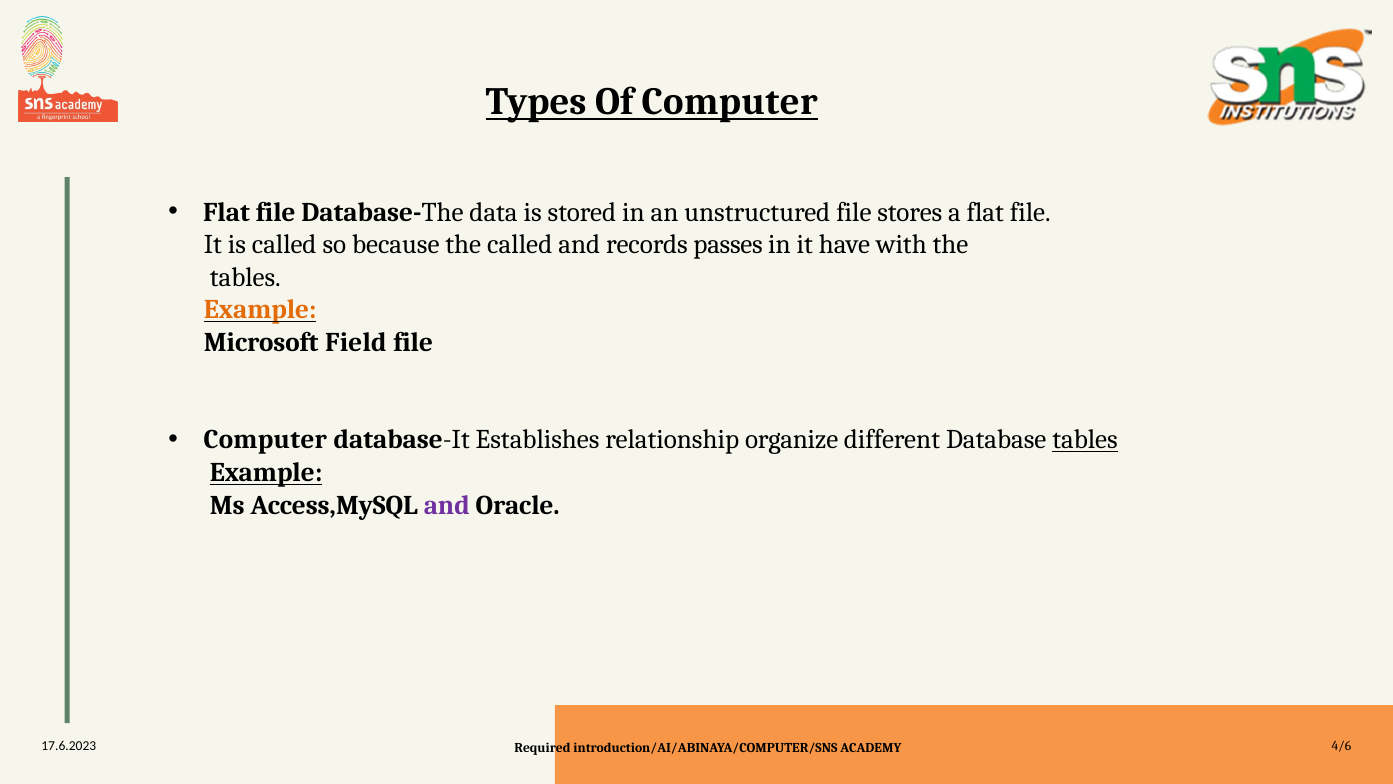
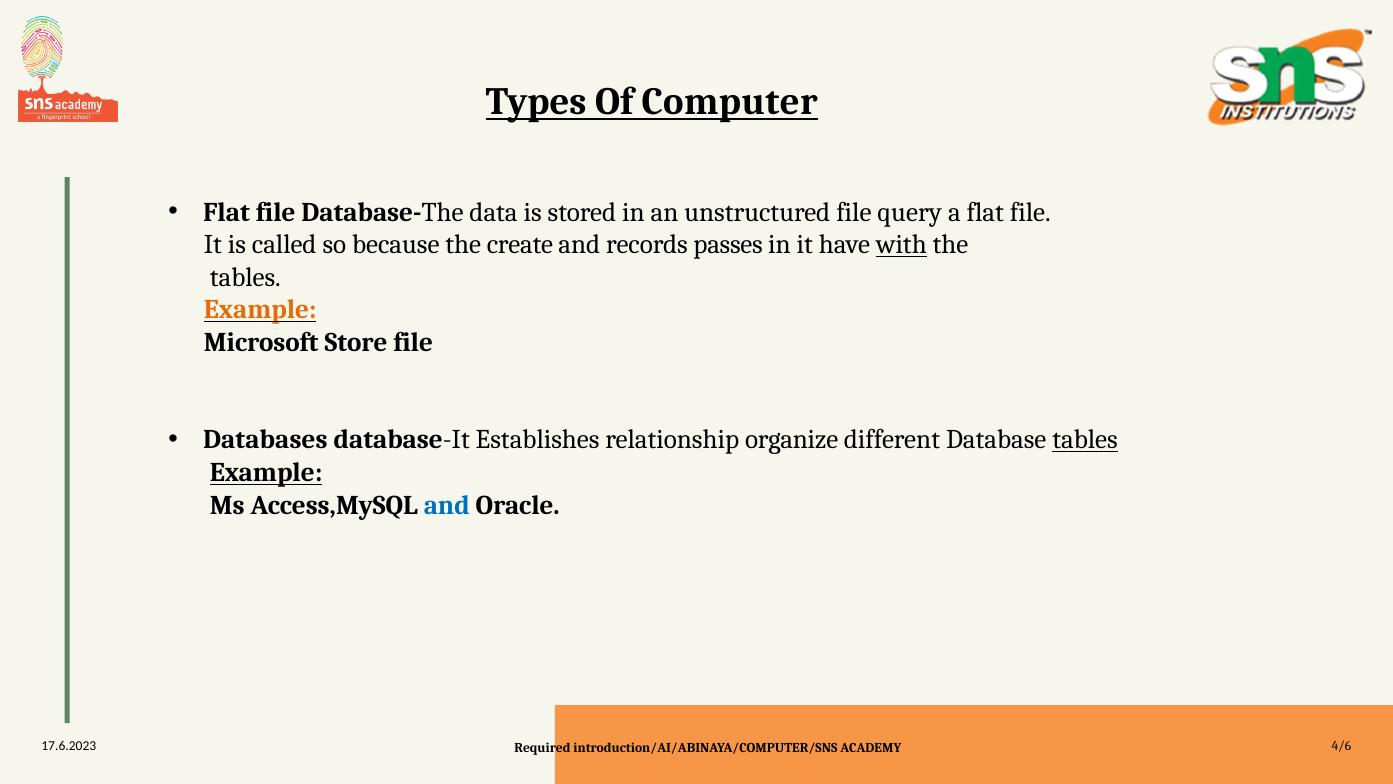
stores: stores -> query (910, 212)
the called: called -> create (520, 245)
with underline: none -> present (901, 245)
Field: Field -> Store (356, 342)
Computer: Computer -> Databases (265, 440)
and colour: purple -> blue (447, 505)
